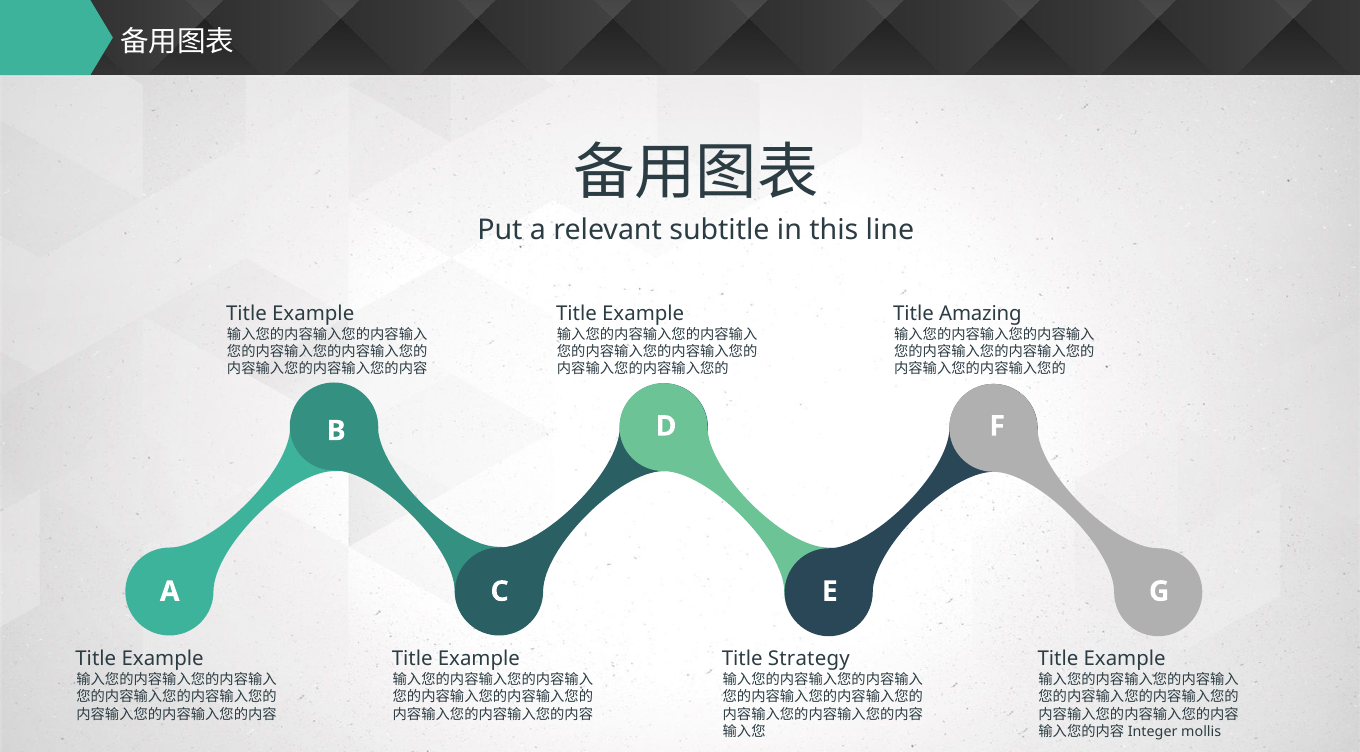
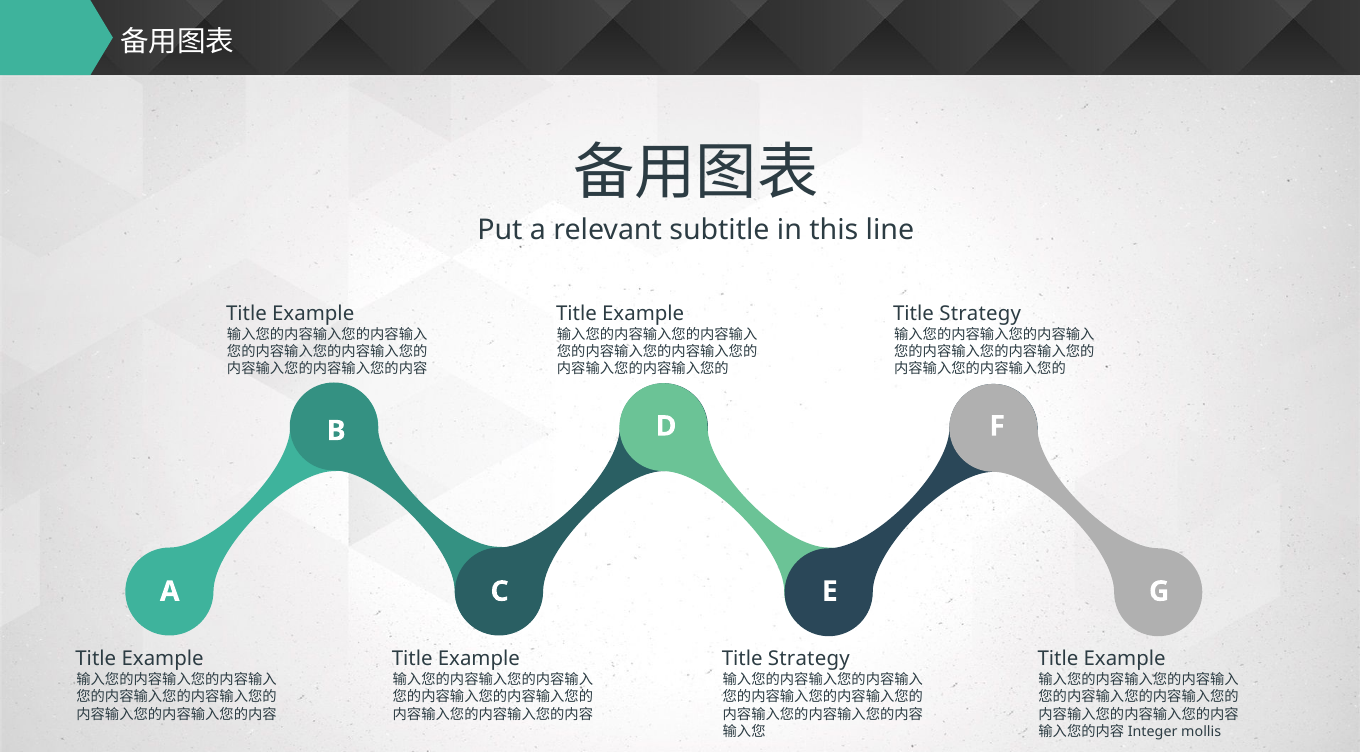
Amazing: Amazing -> Strategy (980, 313)
